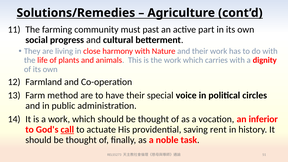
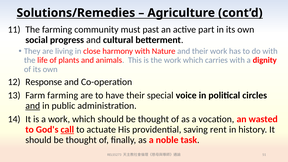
Farmland: Farmland -> Response (44, 82)
Farm method: method -> farming (63, 95)
and underline: none -> present (33, 106)
inferior: inferior -> wasted (263, 119)
